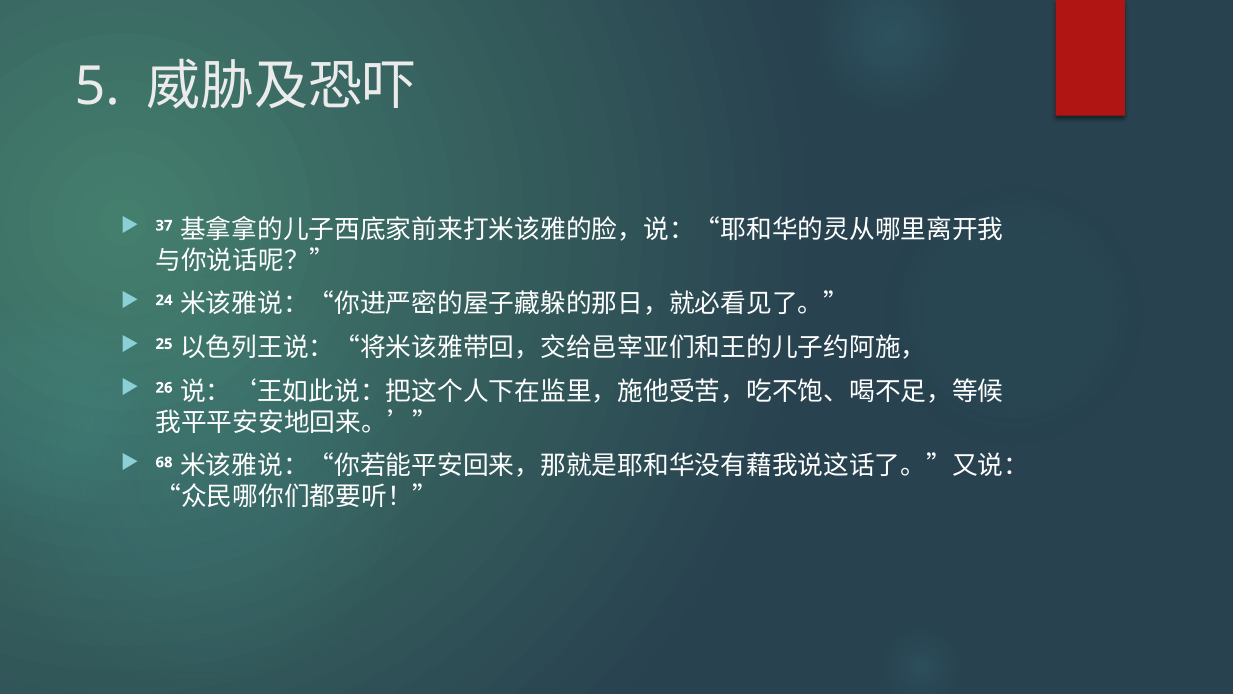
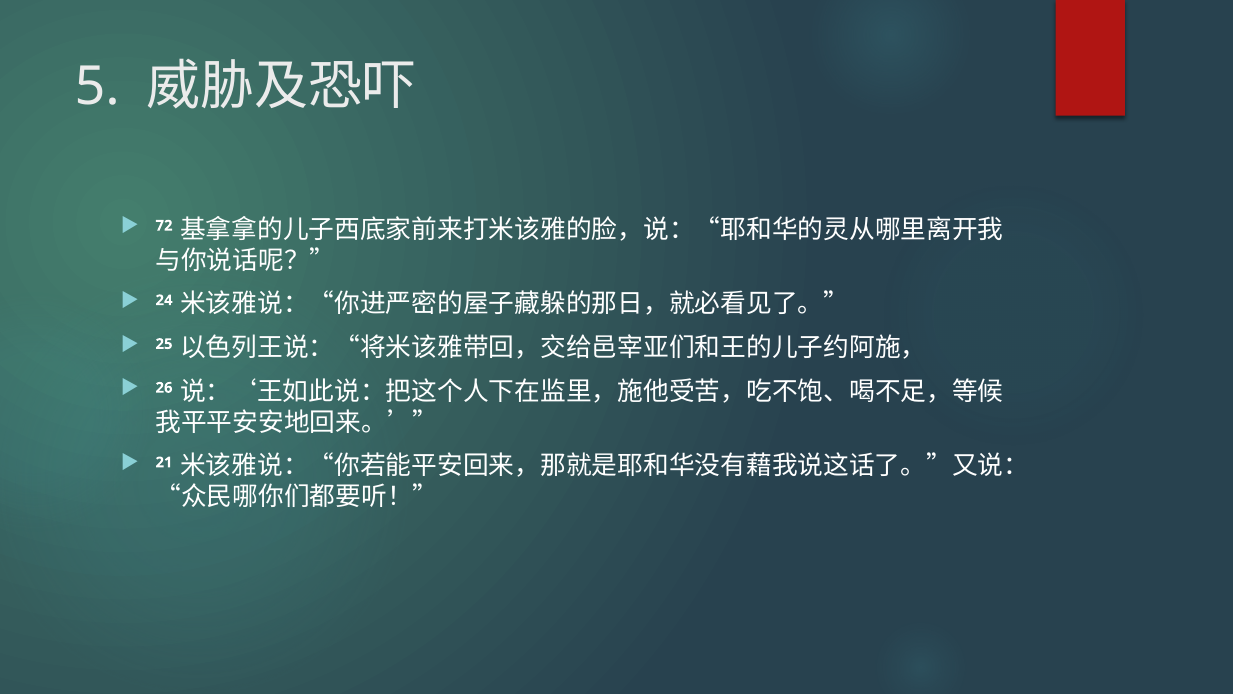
37: 37 -> 72 (164, 225)
68: 68 -> 21 (164, 462)
